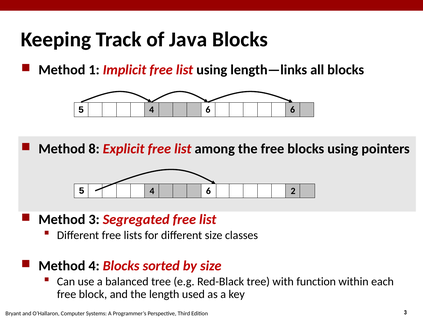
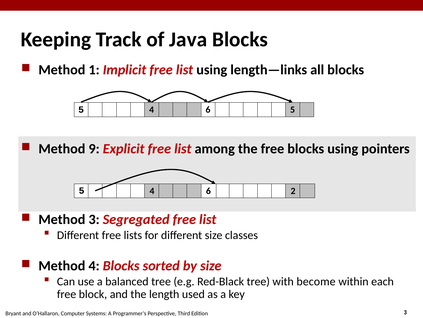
4 6: 6 -> 5 (293, 109)
8: 8 -> 9 (94, 149)
function: function -> become (316, 281)
